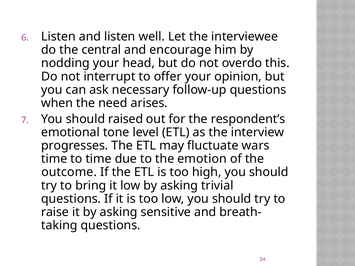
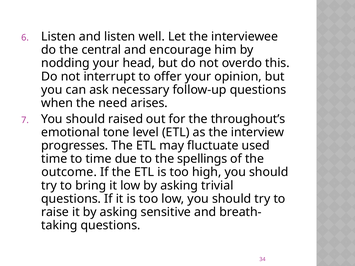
respondent’s: respondent’s -> throughout’s (248, 119)
wars: wars -> used (256, 146)
emotion: emotion -> spellings (202, 159)
